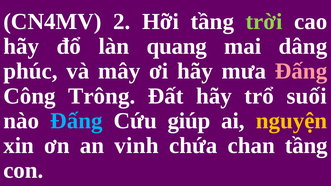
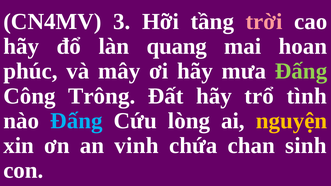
2: 2 -> 3 (122, 22)
trời colour: light green -> pink (264, 22)
dâng: dâng -> hoan (303, 46)
Đấng colour: pink -> light green (301, 71)
suối: suối -> tình (307, 96)
giúp: giúp -> lòng (189, 121)
chan tầng: tầng -> sinh (306, 146)
